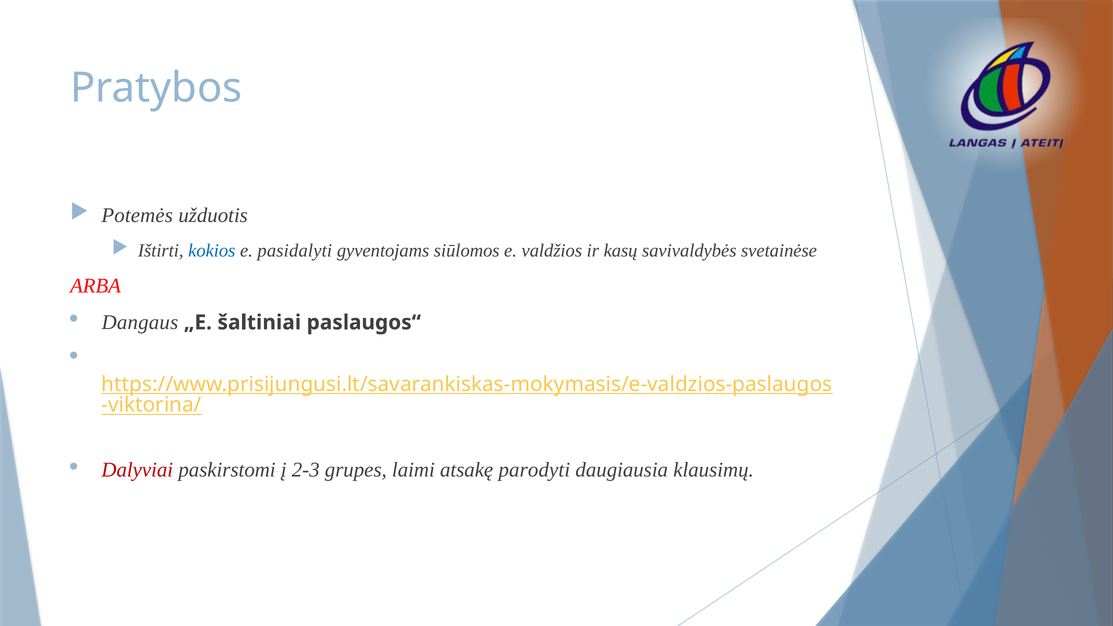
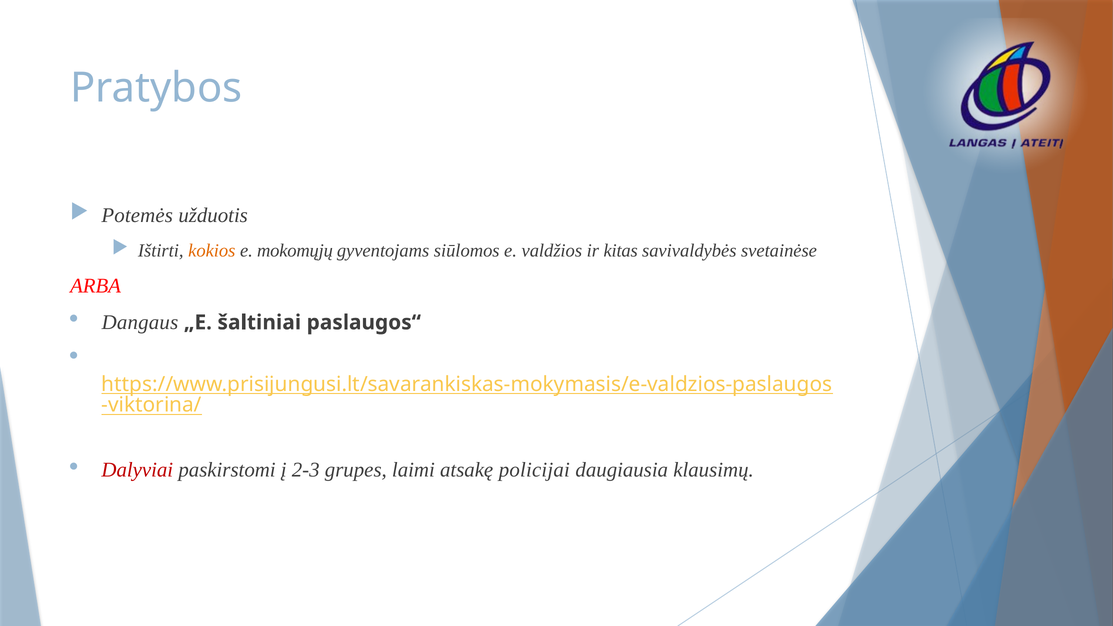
kokios colour: blue -> orange (212, 250)
pasidalyti: pasidalyti -> mokomųjų (295, 250)
kasų: kasų -> kitas (621, 250)
parodyti: parodyti -> policijai (534, 470)
